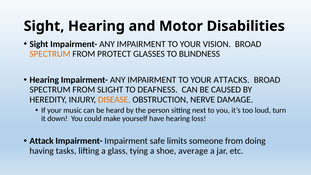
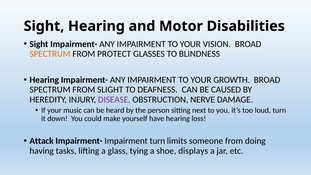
ATTACKS: ATTACKS -> GROWTH (232, 80)
DISEASE colour: orange -> purple (114, 99)
Impairment safe: safe -> turn (157, 141)
average: average -> displays (193, 151)
